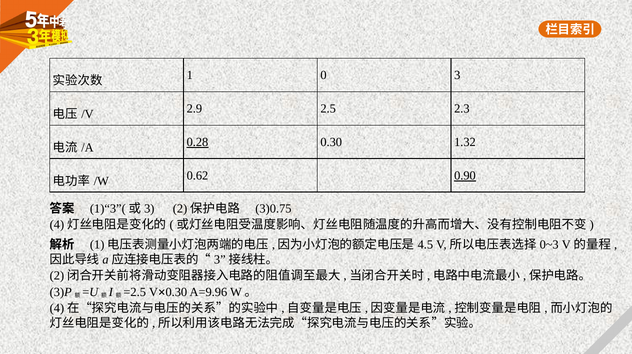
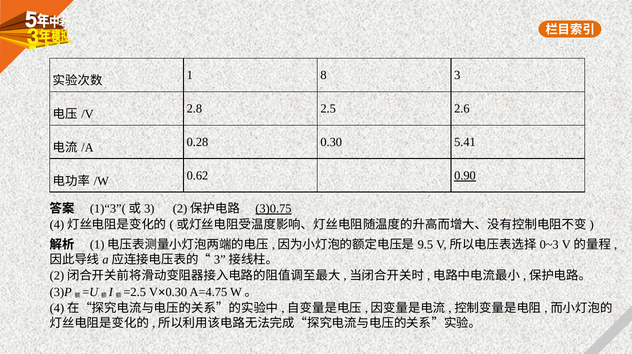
0: 0 -> 8 (323, 75)
2.9: 2.9 -> 2.8 (194, 109)
2.3: 2.3 -> 2.6 (462, 109)
0.28 underline: present -> none (197, 142)
1.32: 1.32 -> 5.41 (465, 142)
3)0.75 underline: none -> present (273, 208)
4.5: 4.5 -> 9.5 (425, 244)
A=9.96: A=9.96 -> A=4.75 (208, 291)
